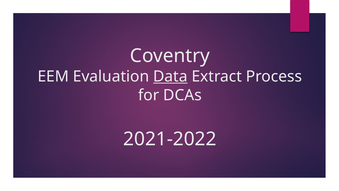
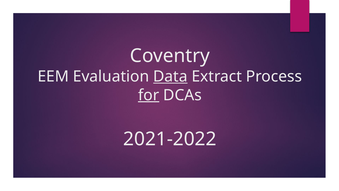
for underline: none -> present (149, 95)
